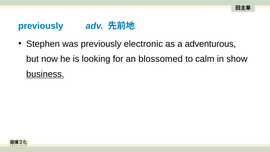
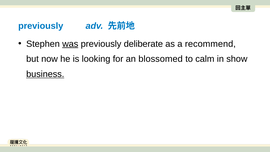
was underline: none -> present (70, 44)
electronic: electronic -> deliberate (143, 44)
adventurous: adventurous -> recommend (210, 44)
